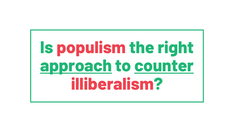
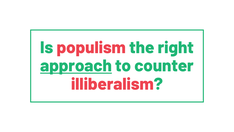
counter underline: present -> none (164, 66)
